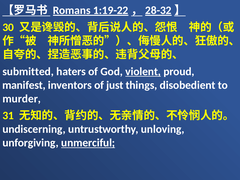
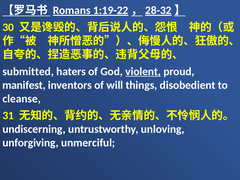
just: just -> will (115, 85)
murder: murder -> cleanse (22, 99)
unmerciful underline: present -> none (88, 143)
